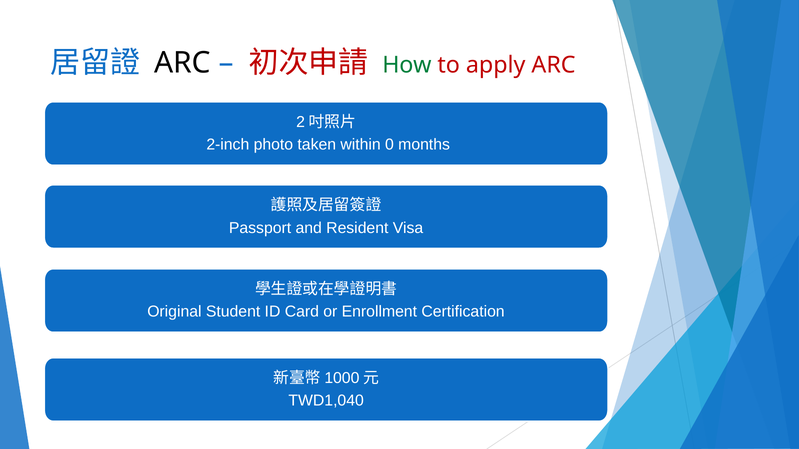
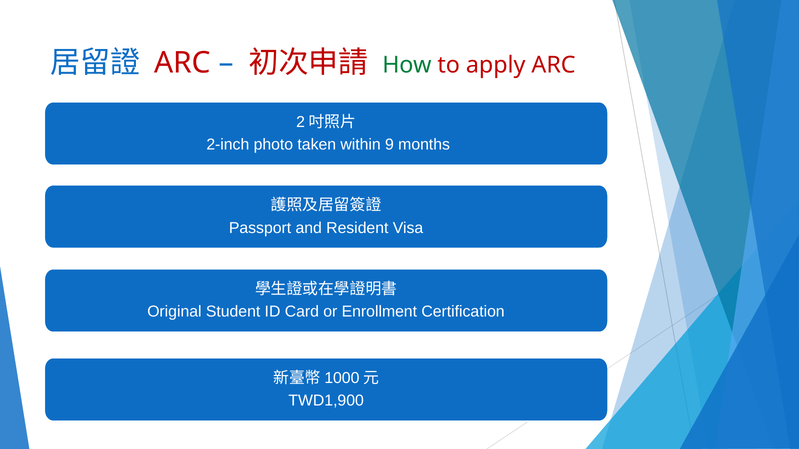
ARC colour: black -> red (183, 63)
0: 0 -> 9 (389, 145)
TWD1,040: TWD1,040 -> TWD1,900 (326, 401)
